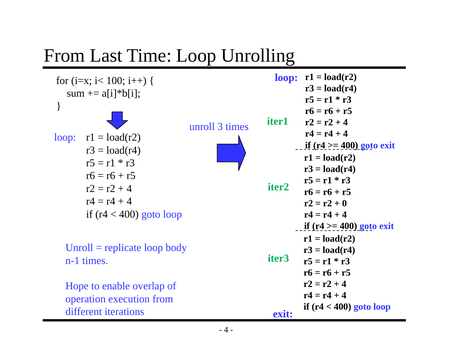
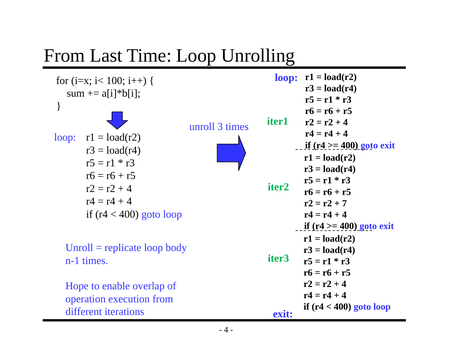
0: 0 -> 7 (344, 203)
